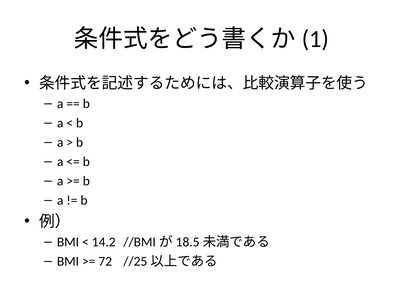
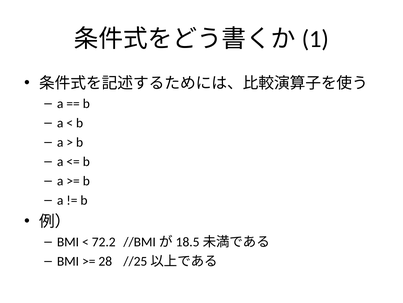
14.2: 14.2 -> 72.2 (104, 241)
72: 72 -> 28 (105, 261)
